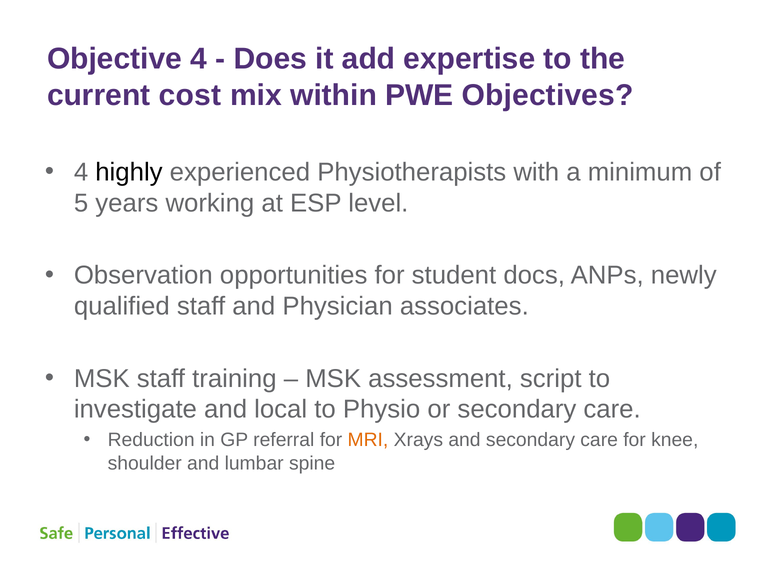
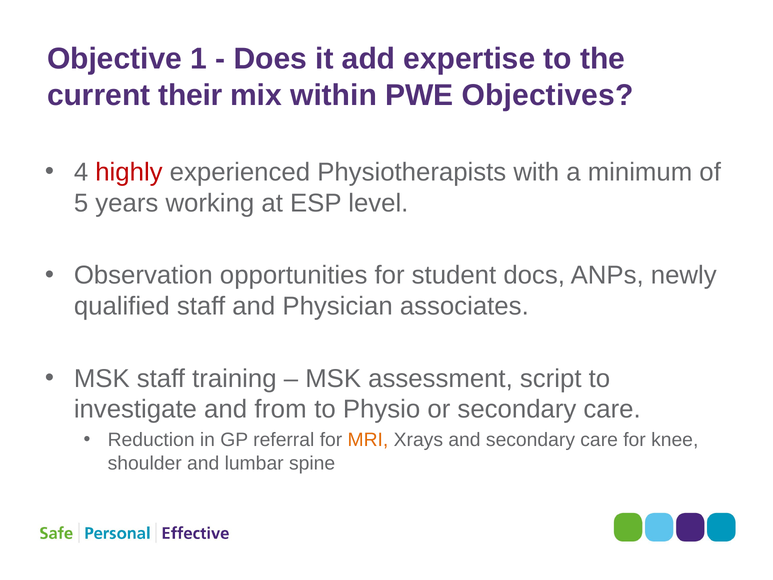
Objective 4: 4 -> 1 (199, 59)
cost: cost -> their (190, 95)
highly colour: black -> red (129, 172)
local: local -> from (281, 409)
